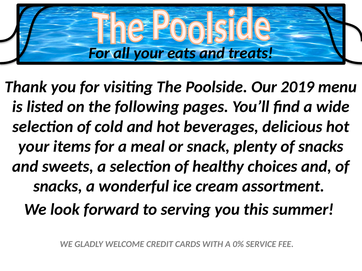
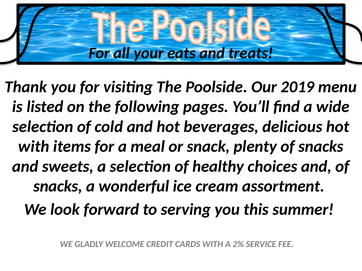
your: your -> with (34, 147)
0%: 0% -> 2% (238, 244)
